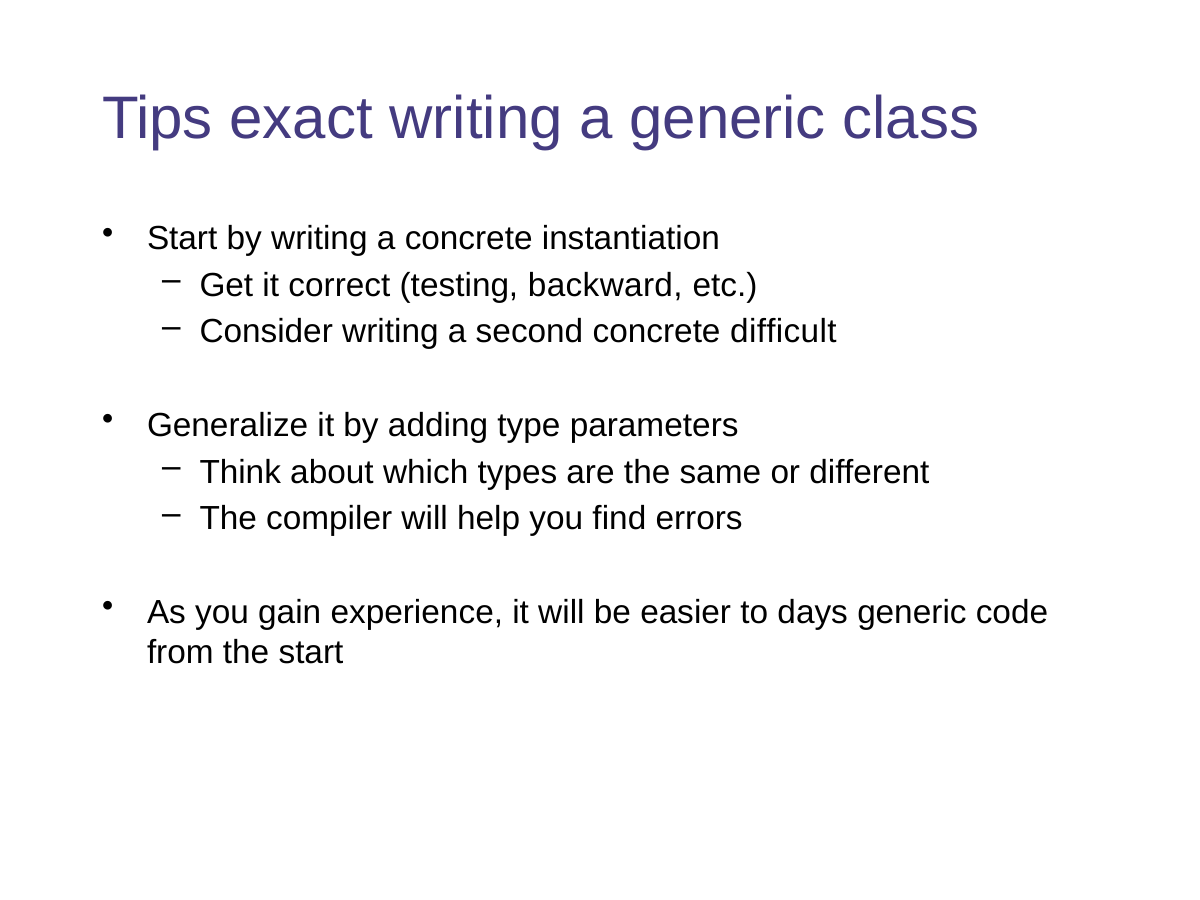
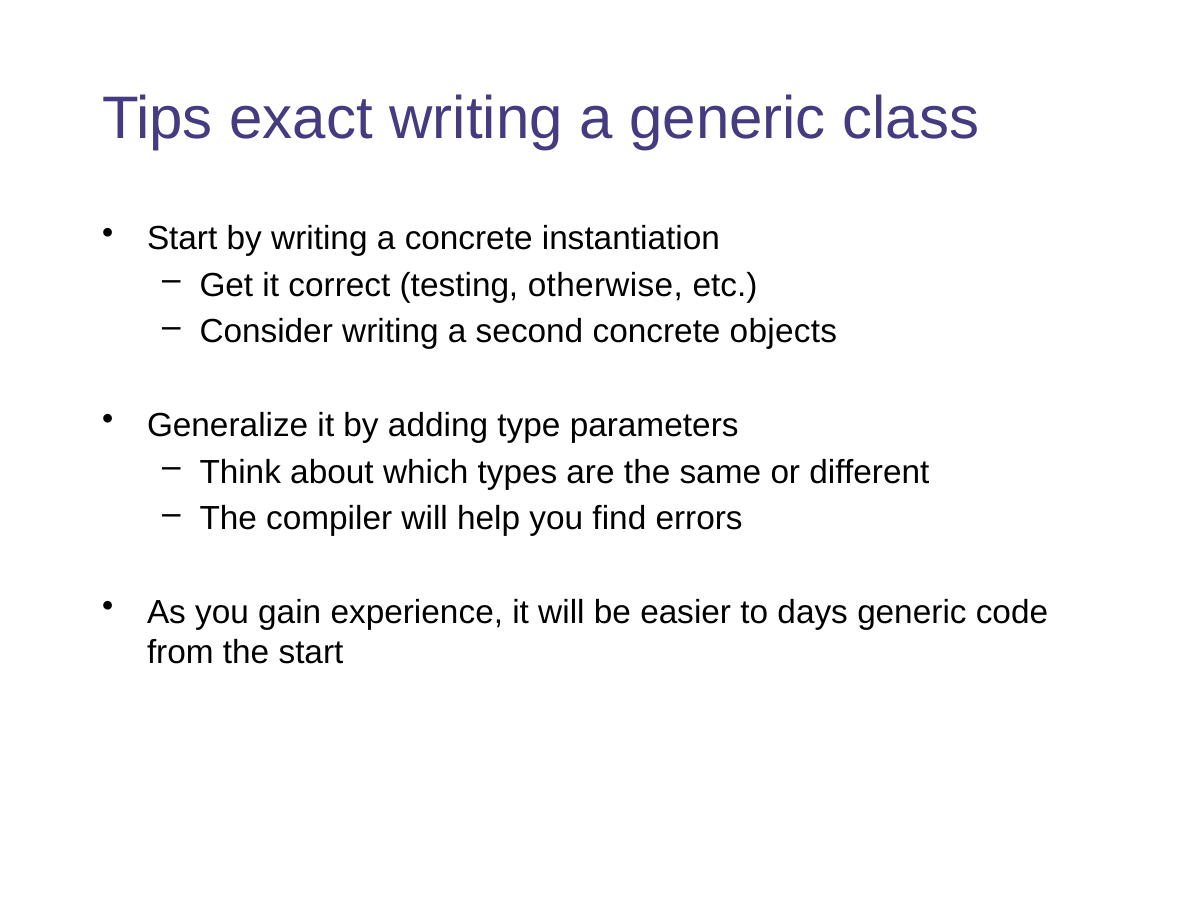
backward: backward -> otherwise (605, 285)
difficult: difficult -> objects (783, 332)
